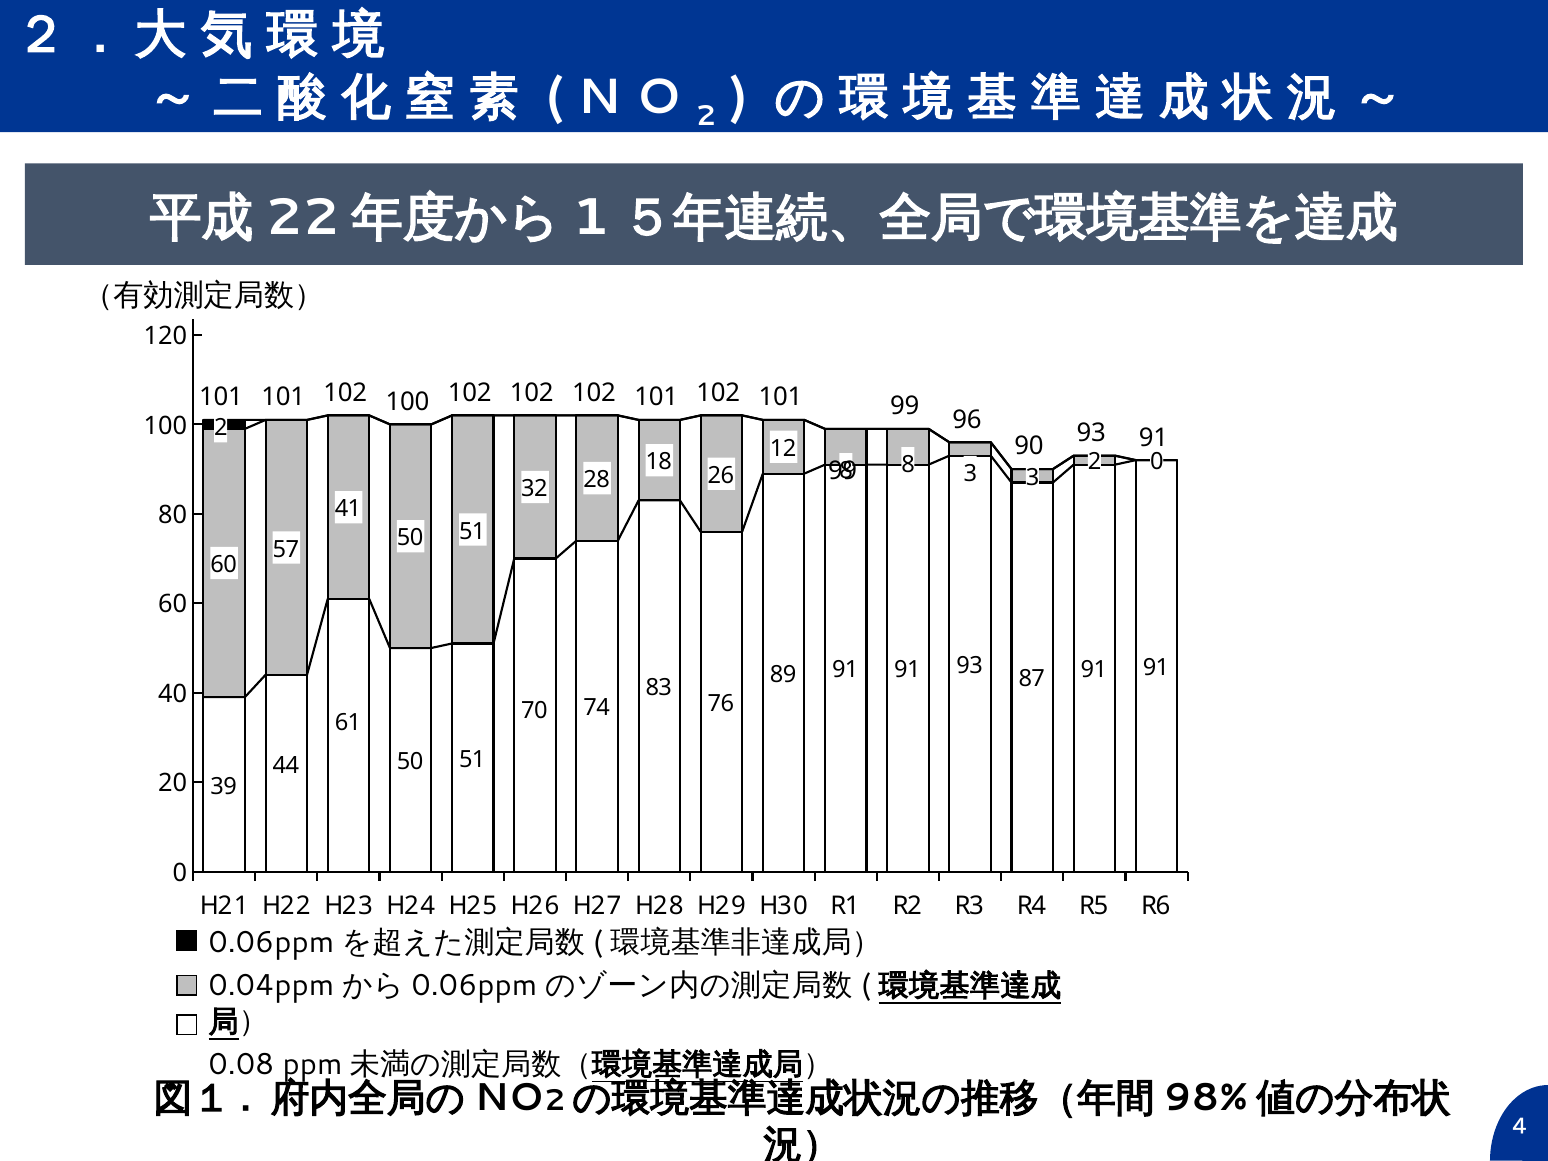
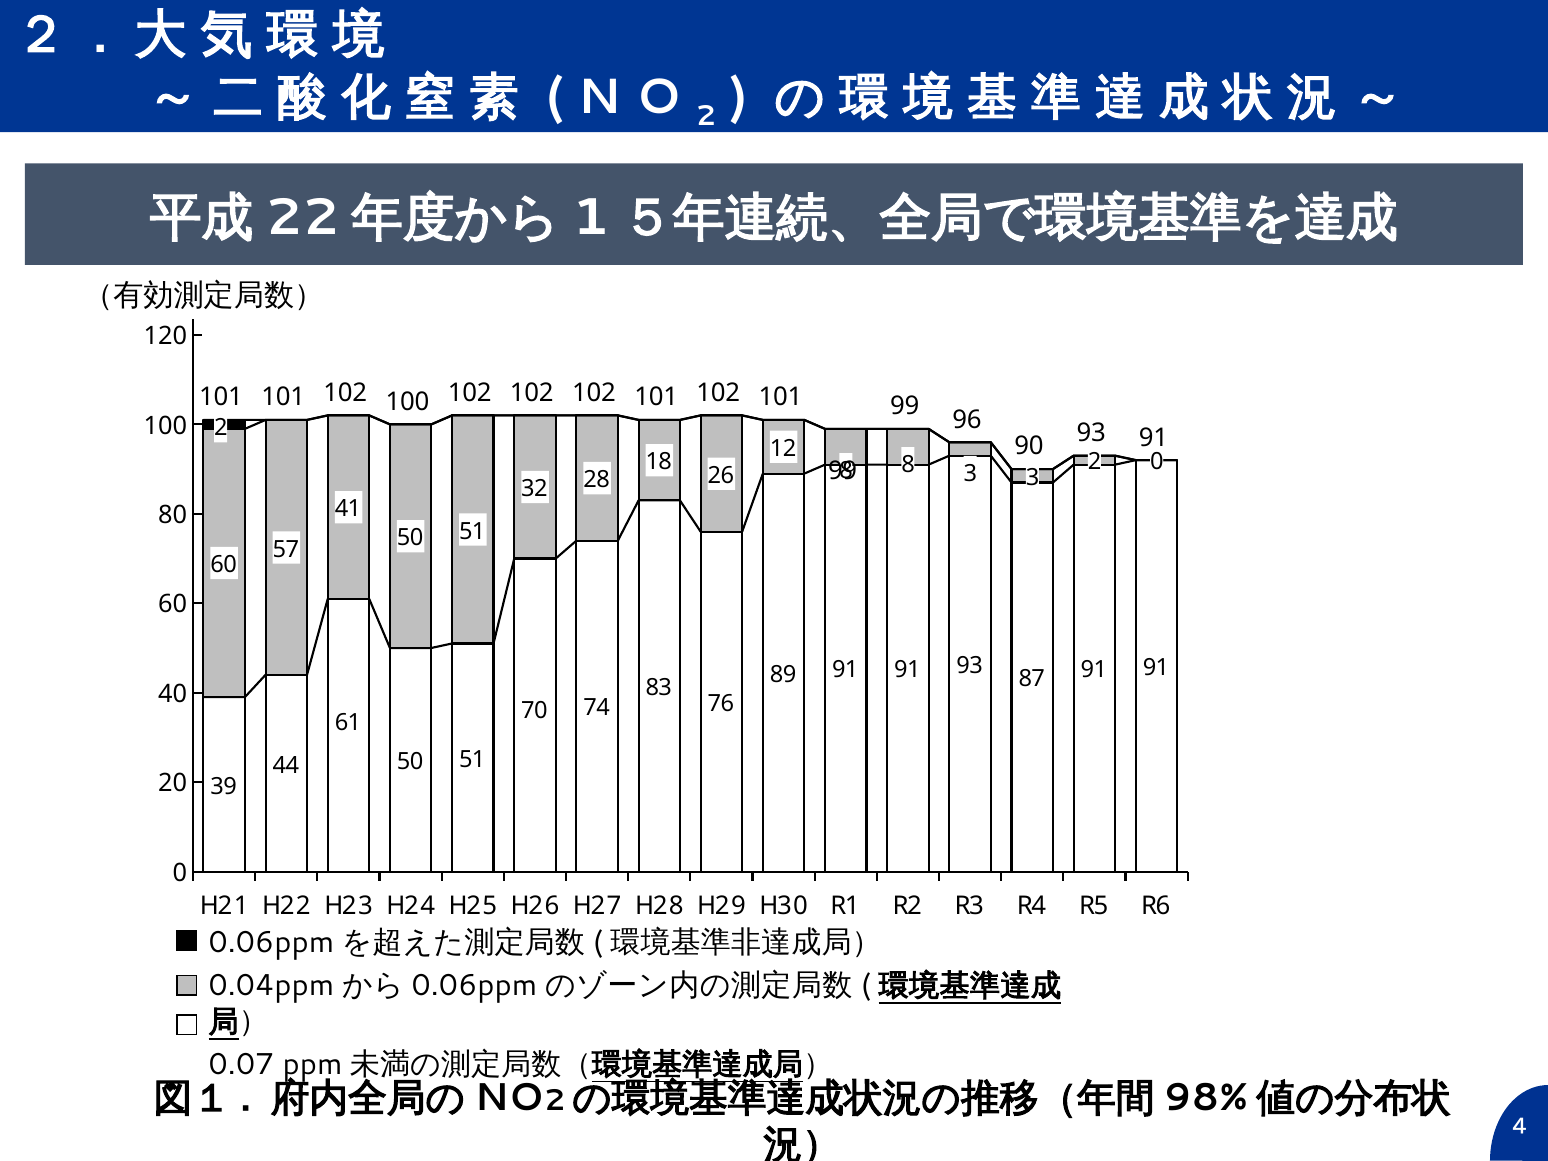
0.08: 0.08 -> 0.07 (241, 1064)
